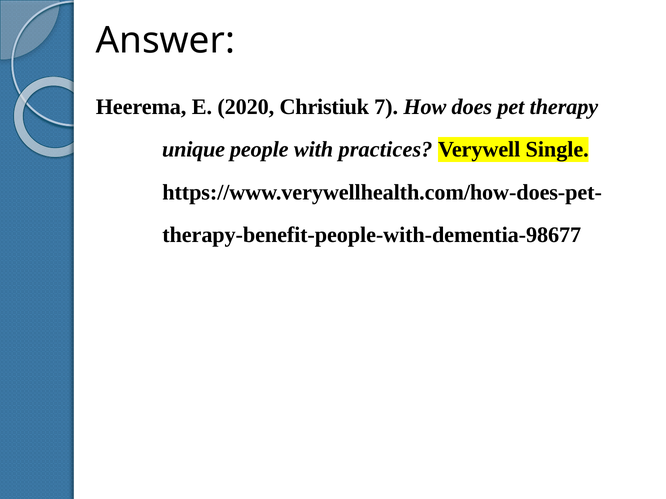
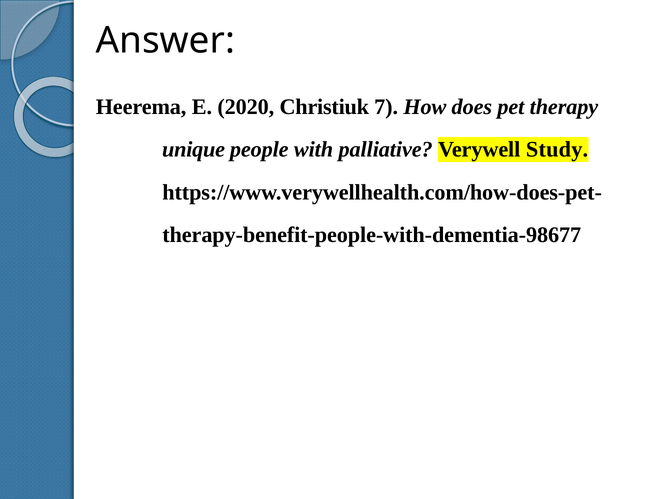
practices: practices -> palliative (386, 150)
Single: Single -> Study (557, 150)
